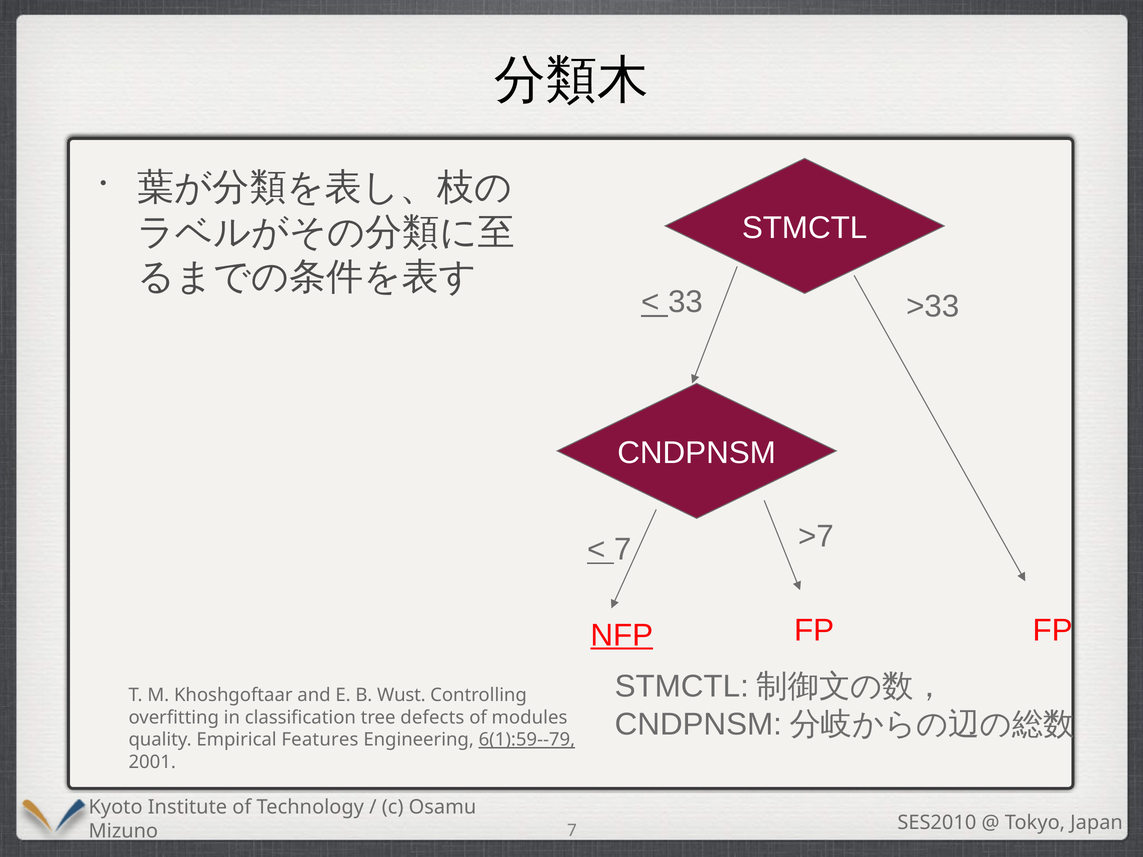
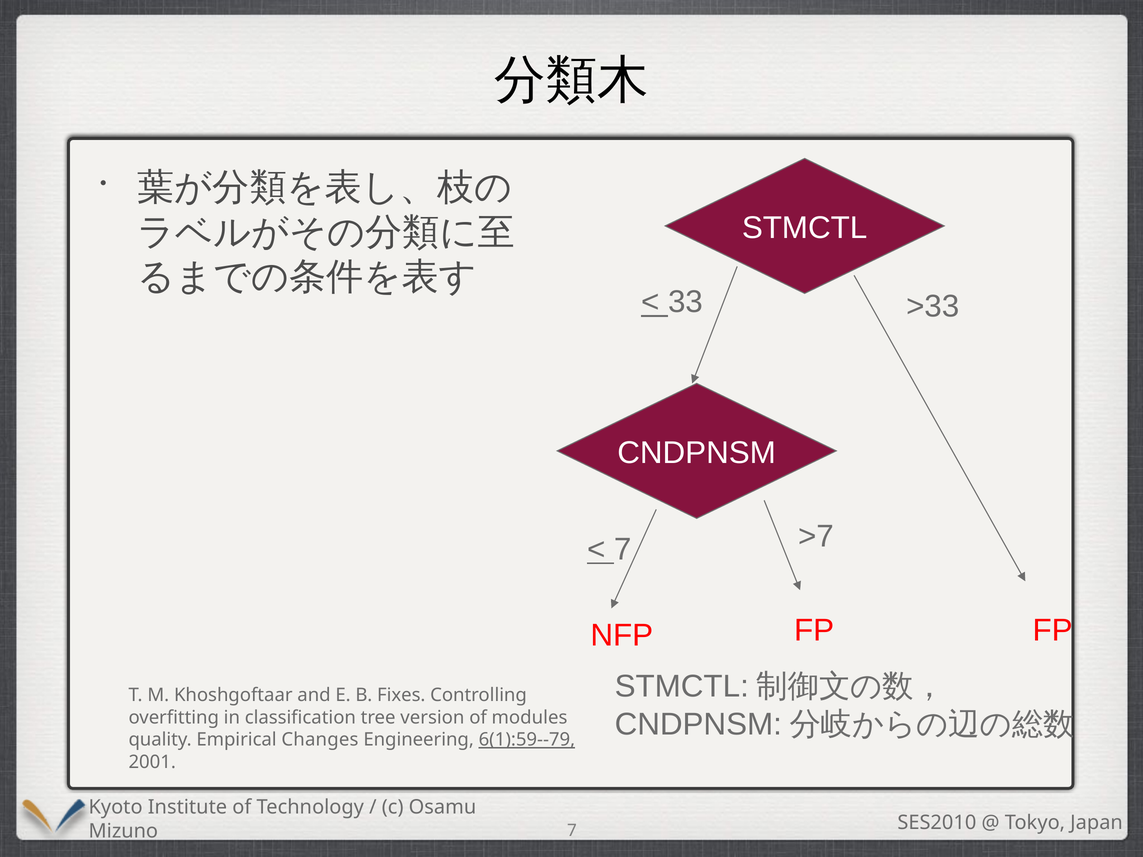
NFP underline: present -> none (622, 635)
Wust: Wust -> Fixes (401, 695)
defects: defects -> version (432, 718)
Features: Features -> Changes (320, 740)
